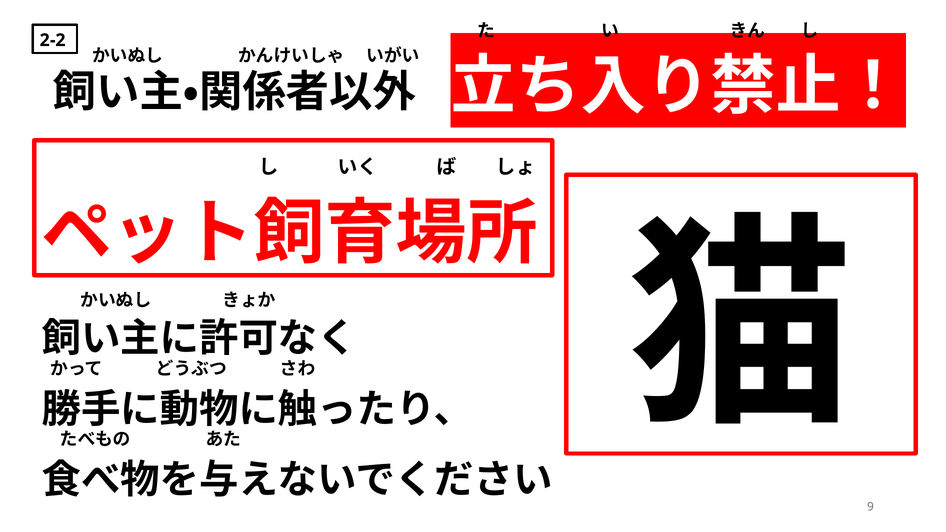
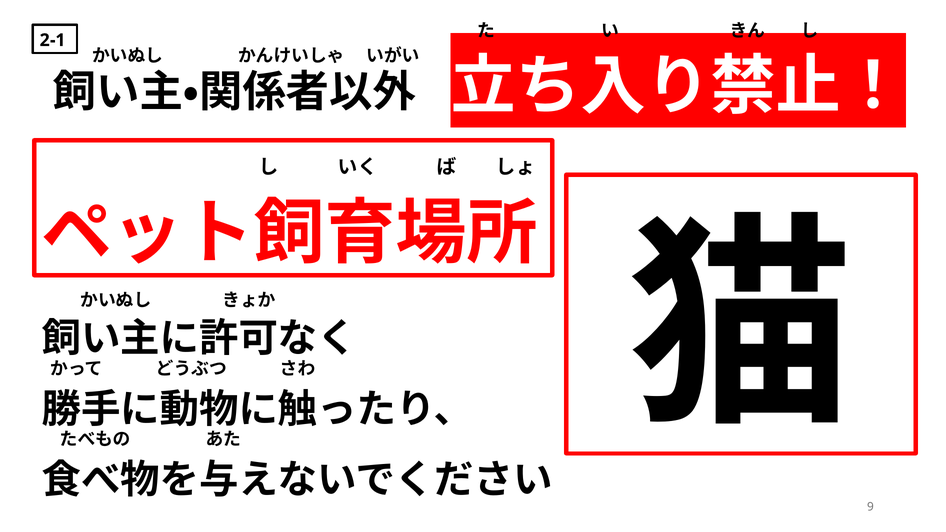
2-2: 2-2 -> 2-1 (53, 40)
